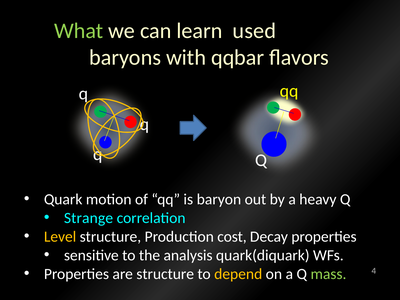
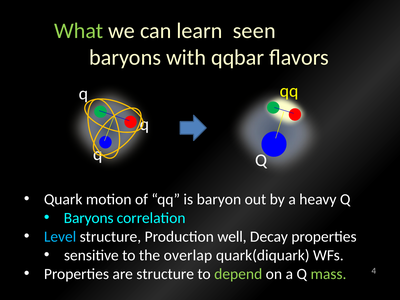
used: used -> seen (254, 31)
Strange: Strange -> Baryons (89, 218)
Level colour: yellow -> light blue (60, 237)
cost: cost -> well (232, 237)
analysis: analysis -> overlap (188, 255)
depend colour: yellow -> light green (238, 274)
